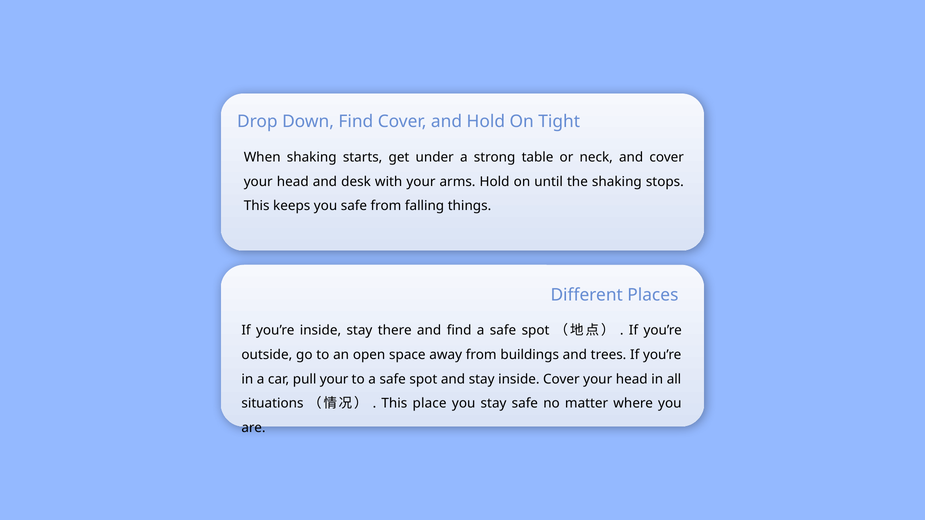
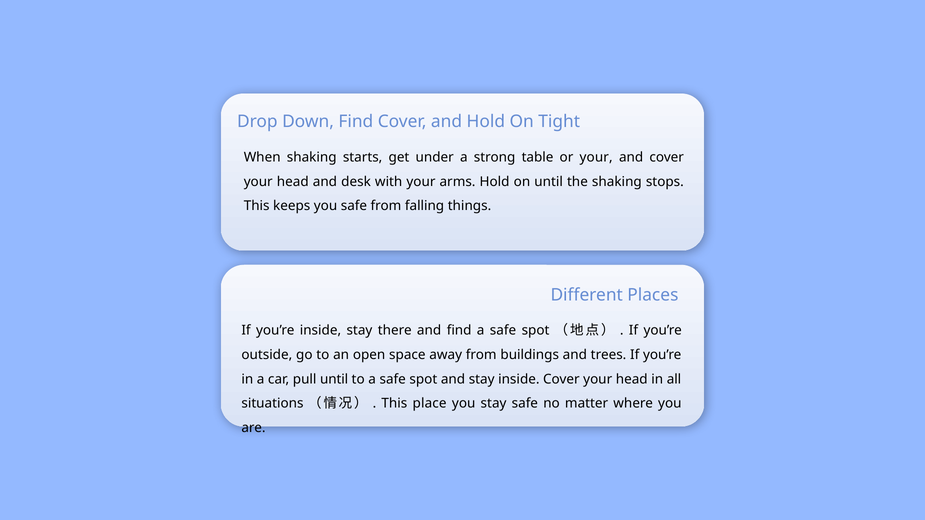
or neck: neck -> your (596, 158)
pull your: your -> until (334, 379)
